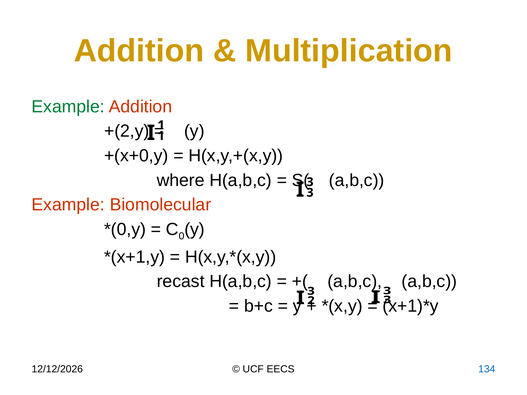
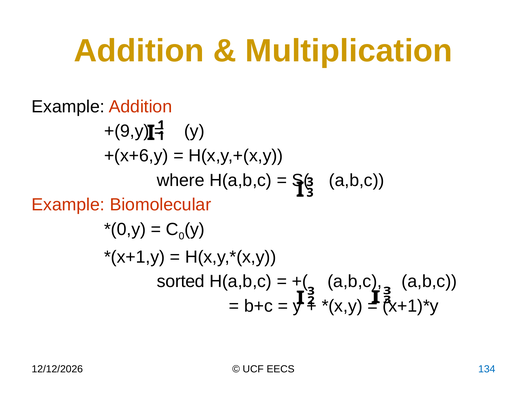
Example colour: green -> black (68, 107)
+(2,y: +(2,y -> +(9,y (127, 131)
+(x+0,y: +(x+0,y -> +(x+6,y (136, 156)
recast: recast -> sorted (181, 282)
